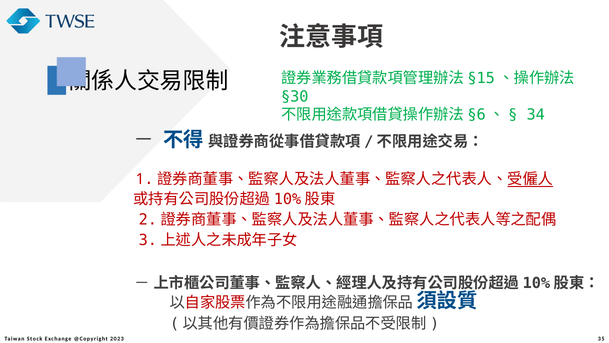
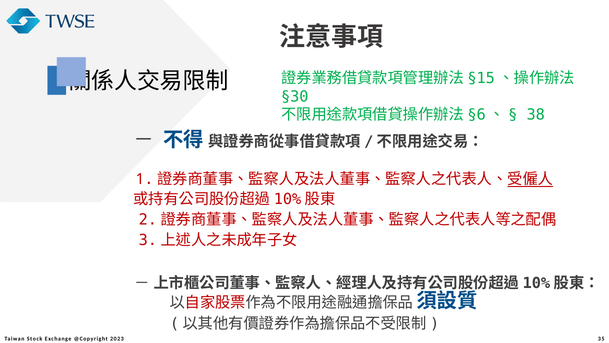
34: 34 -> 38 (536, 115)
